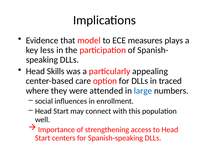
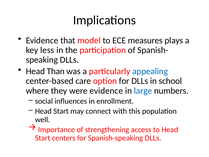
Skills: Skills -> Than (56, 71)
appealing colour: black -> blue (150, 71)
traced: traced -> school (170, 81)
were attended: attended -> evidence (106, 91)
